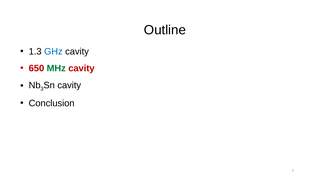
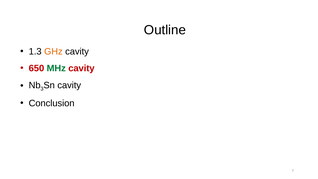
GHz colour: blue -> orange (53, 52)
